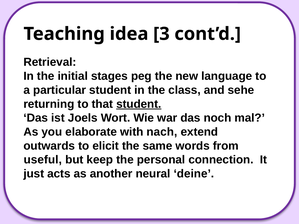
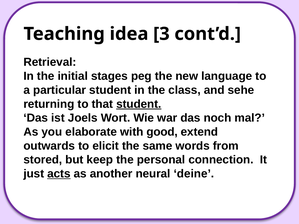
nach: nach -> good (162, 132)
useful: useful -> stored (43, 160)
acts underline: none -> present (59, 174)
